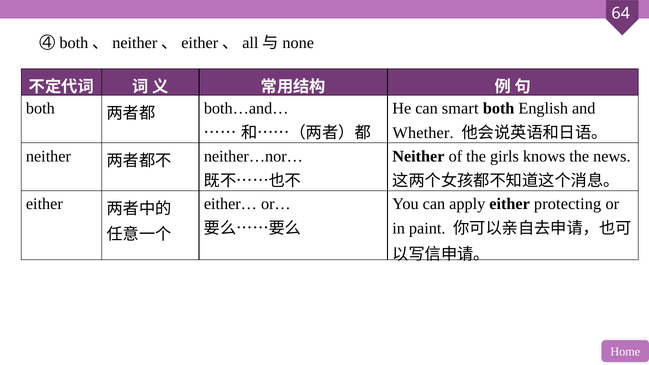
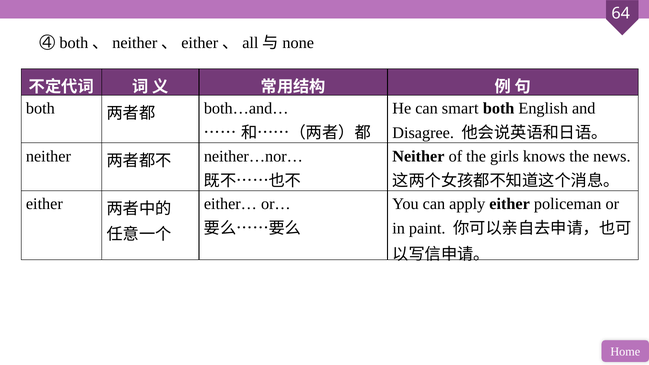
Whether: Whether -> Disagree (423, 133)
protecting: protecting -> policeman (568, 204)
